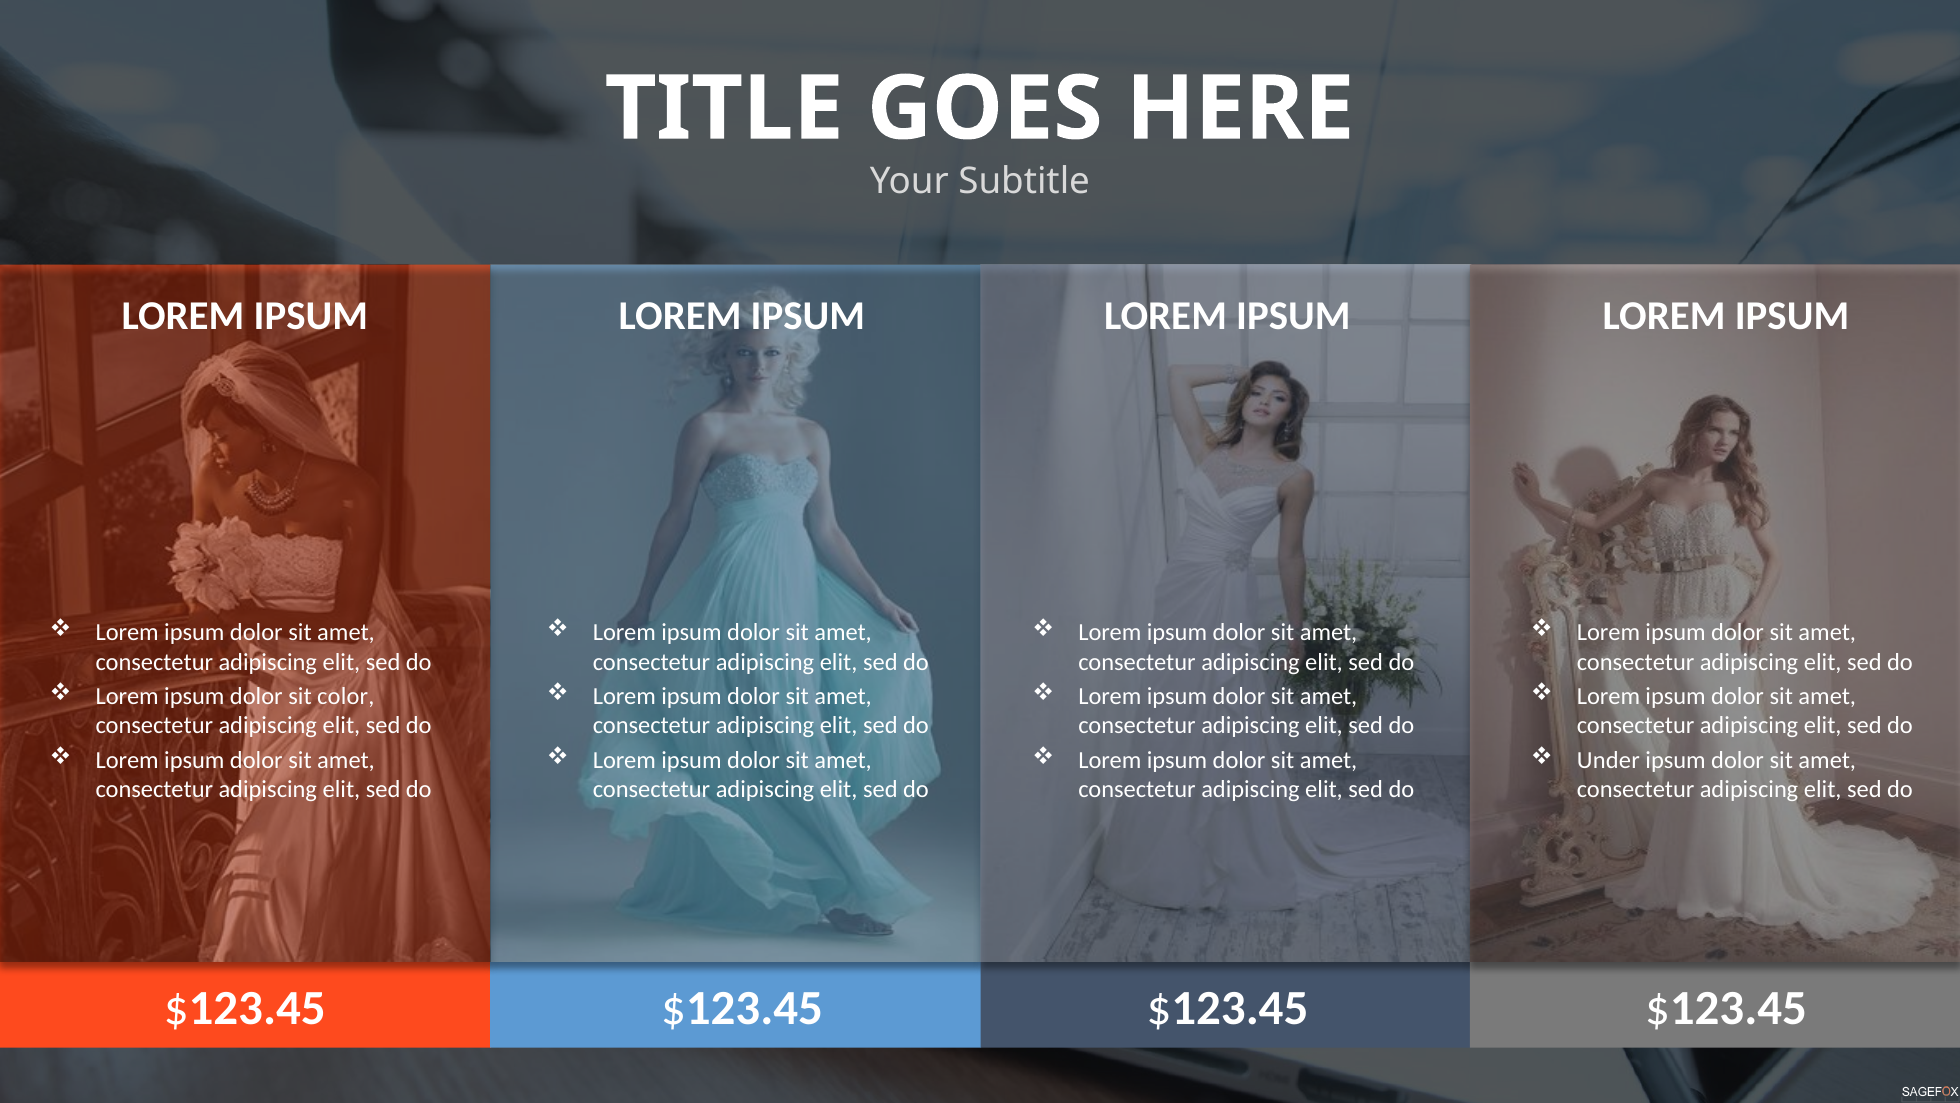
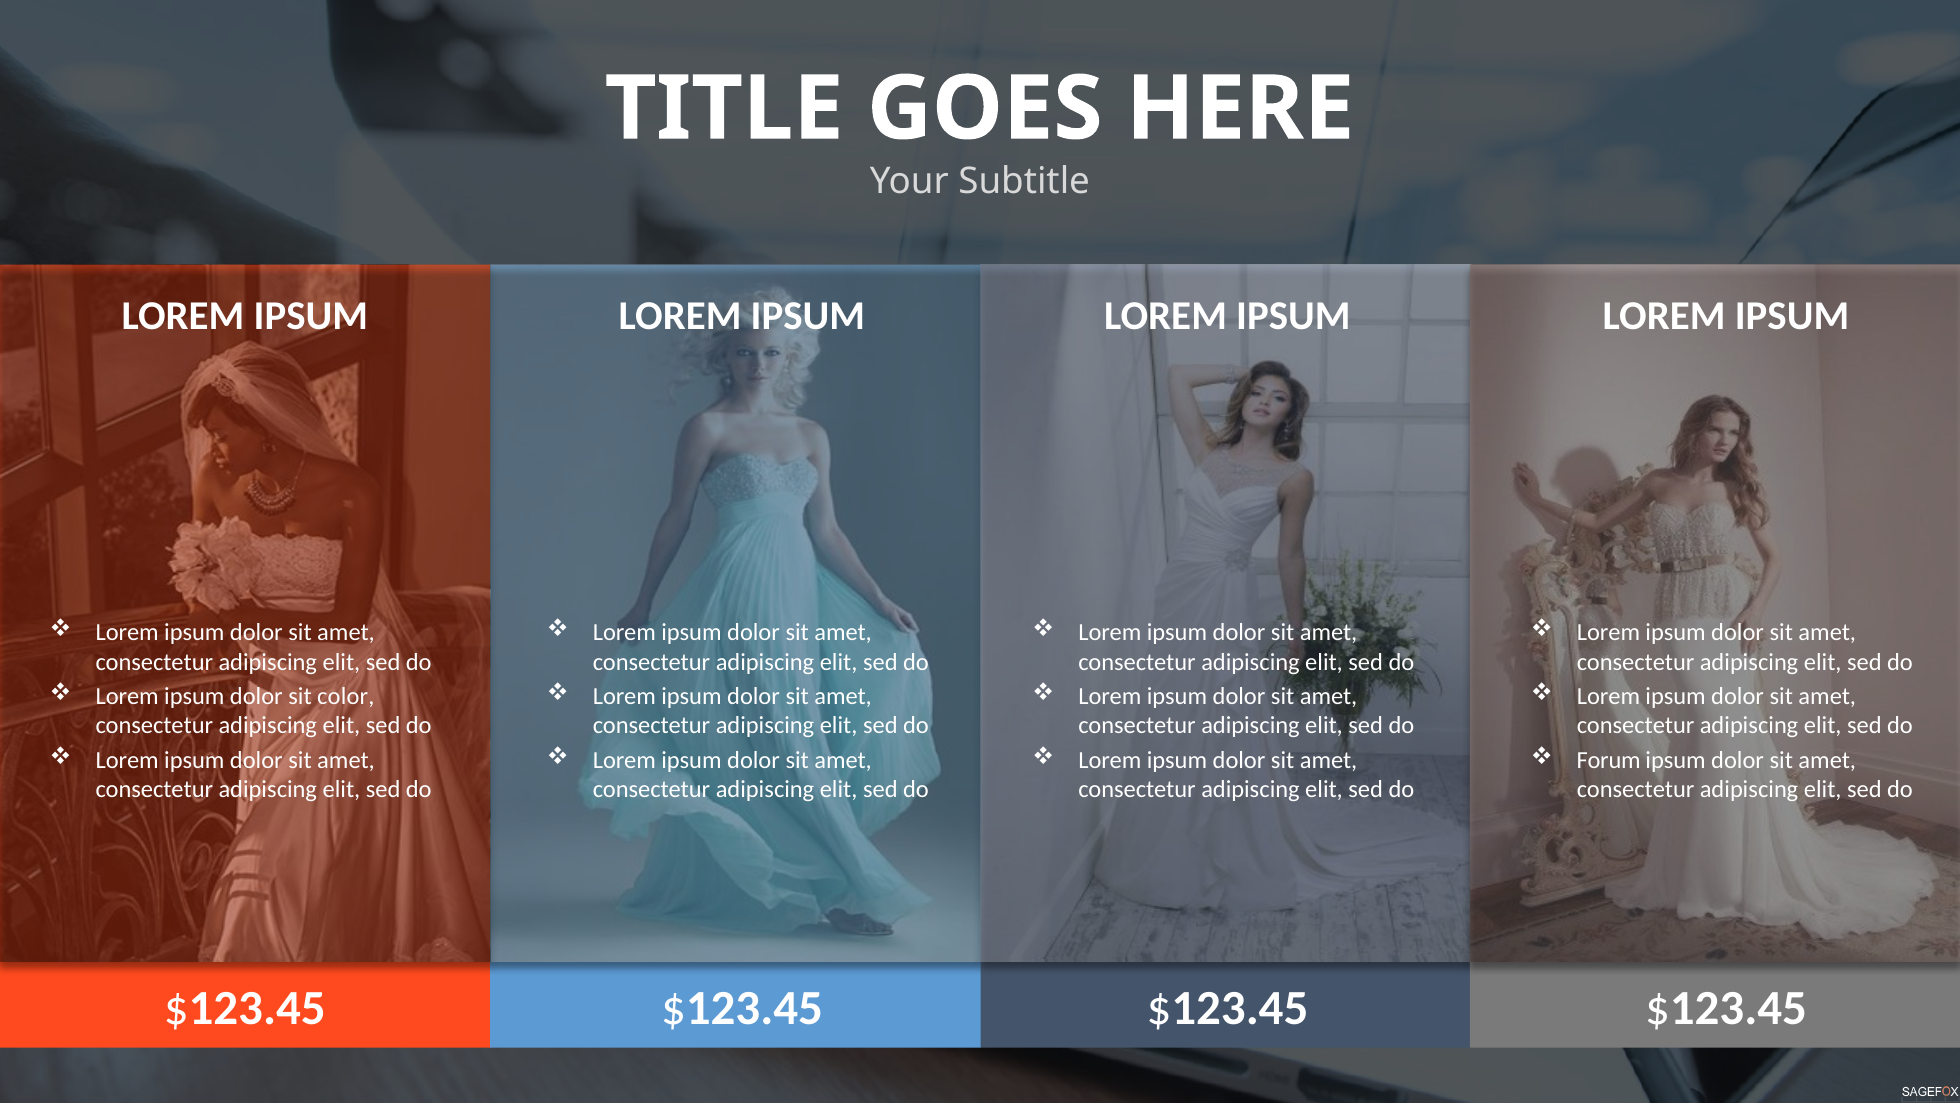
Under: Under -> Forum (1609, 760)
